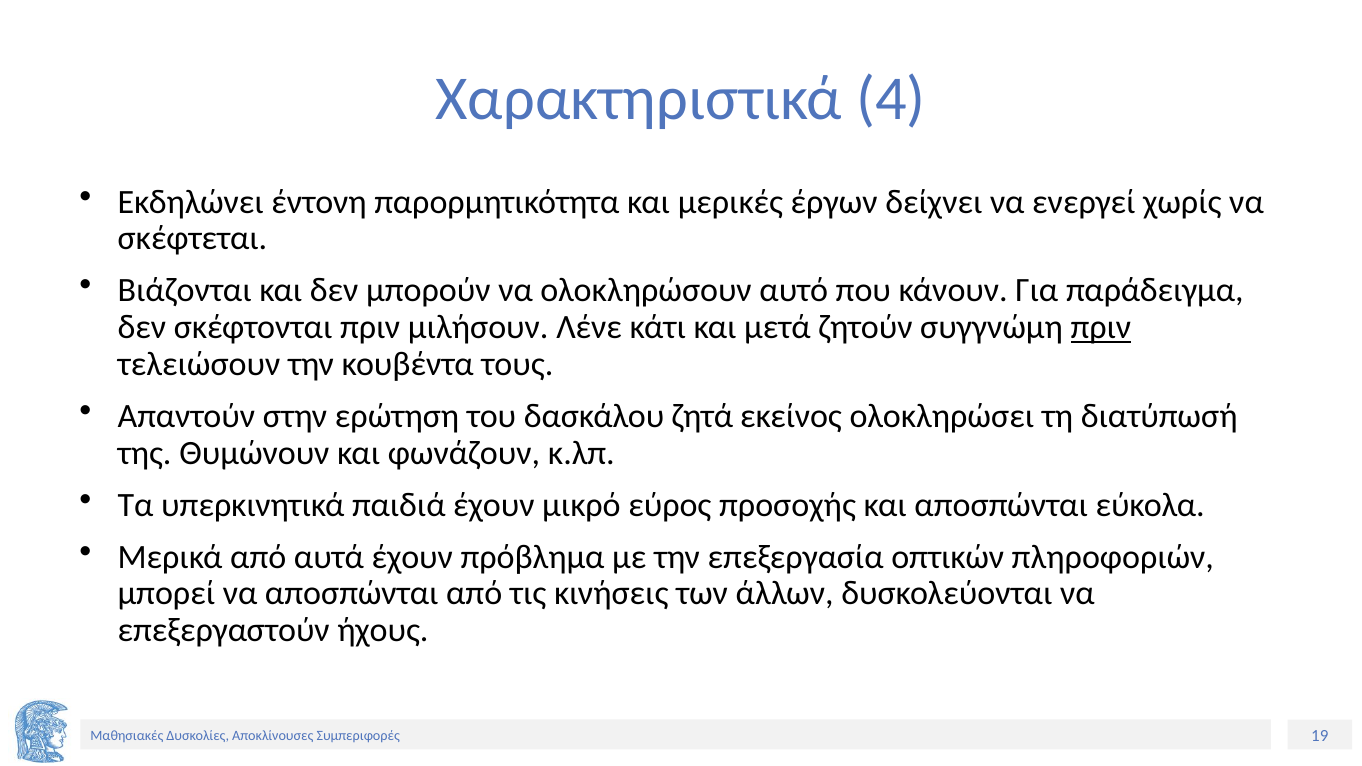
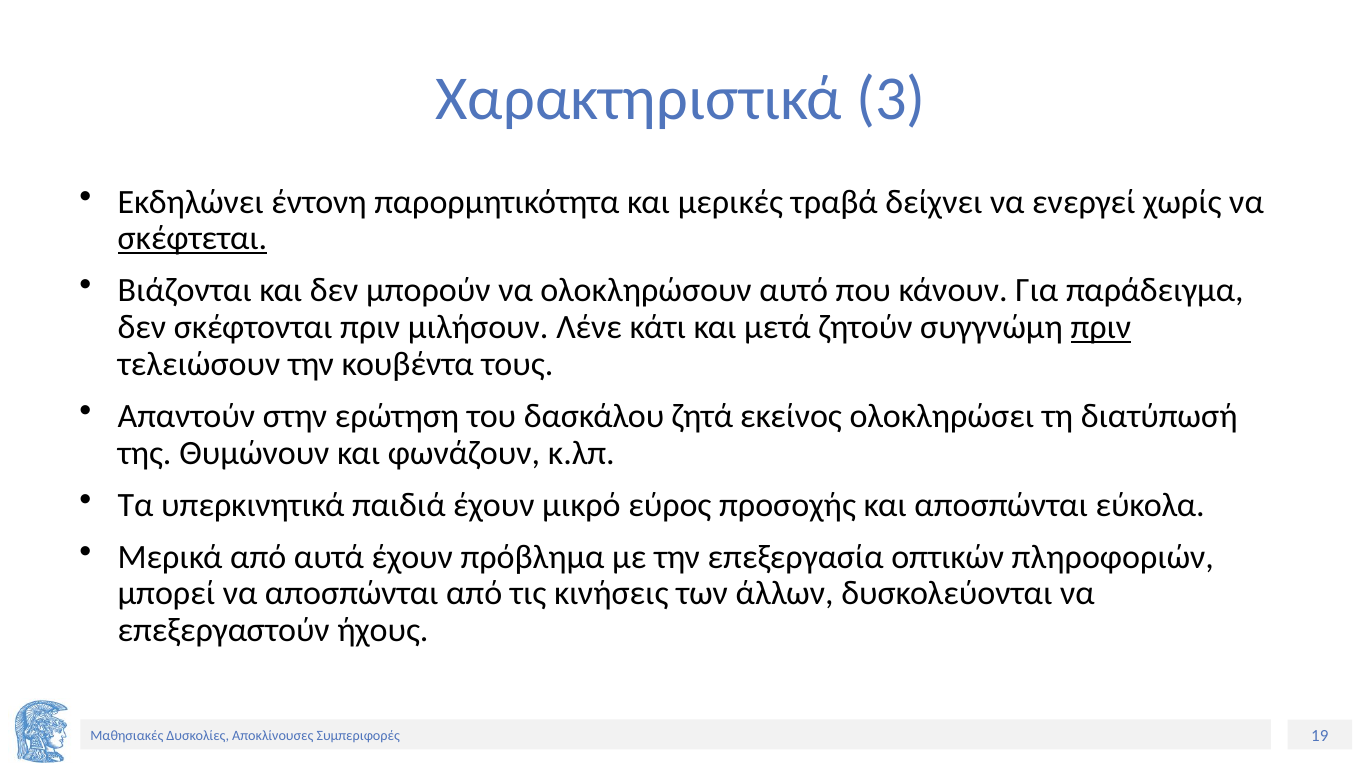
4: 4 -> 3 (891, 99)
έργων: έργων -> τραβά (834, 202)
σκέφτεται underline: none -> present (192, 239)
